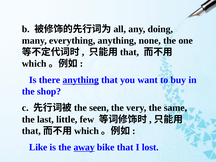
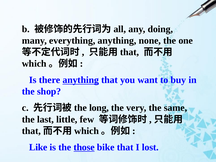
seen: seen -> long (99, 108)
away: away -> those (84, 147)
